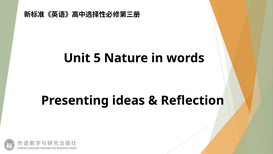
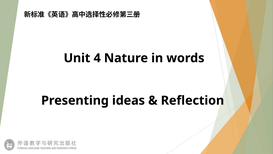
5: 5 -> 4 (97, 58)
